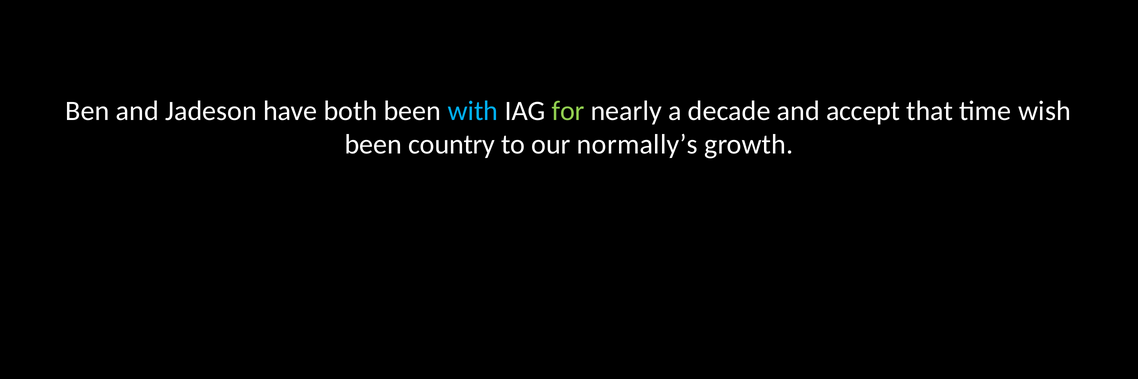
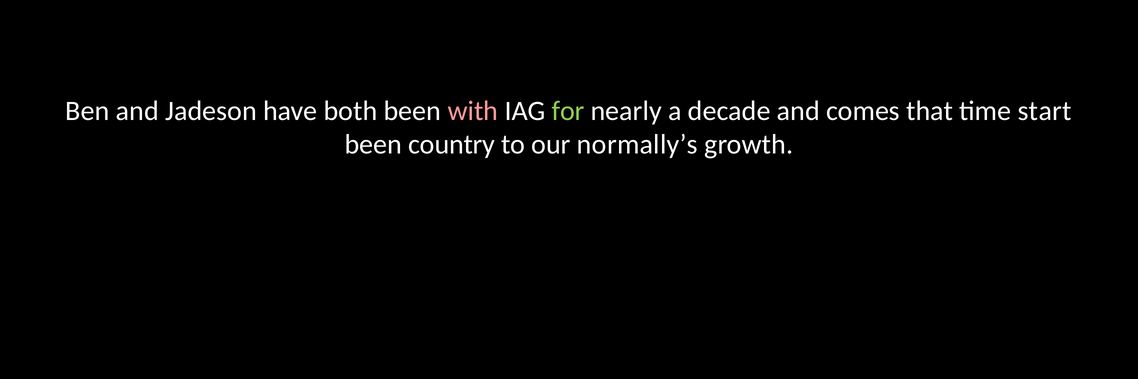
with colour: light blue -> pink (473, 111)
accept: accept -> comes (863, 111)
wish: wish -> start (1045, 111)
